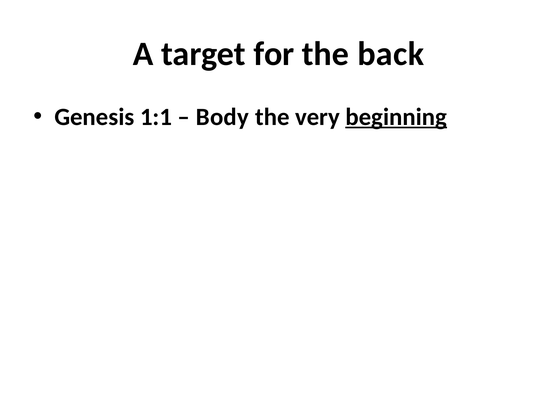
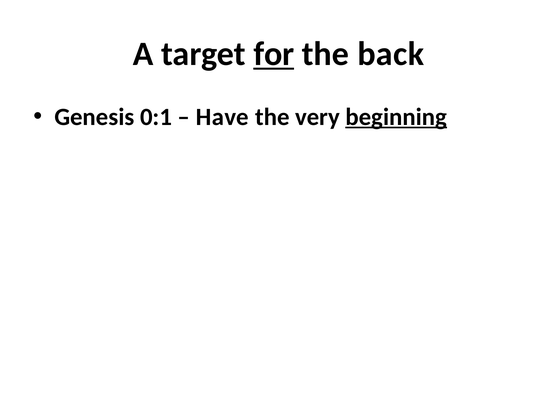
for underline: none -> present (274, 54)
1:1: 1:1 -> 0:1 (156, 117)
Body: Body -> Have (222, 117)
